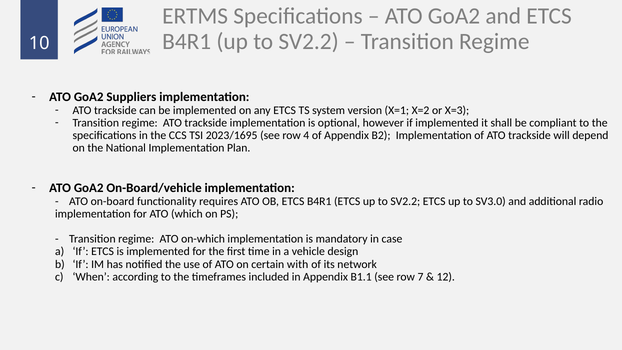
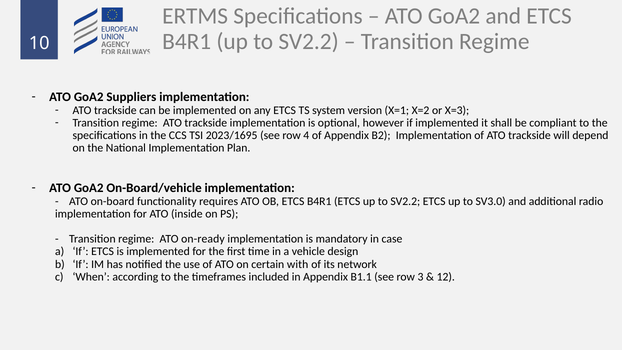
which: which -> inside (187, 214)
on-which: on-which -> on-ready (203, 239)
7: 7 -> 3 (420, 277)
